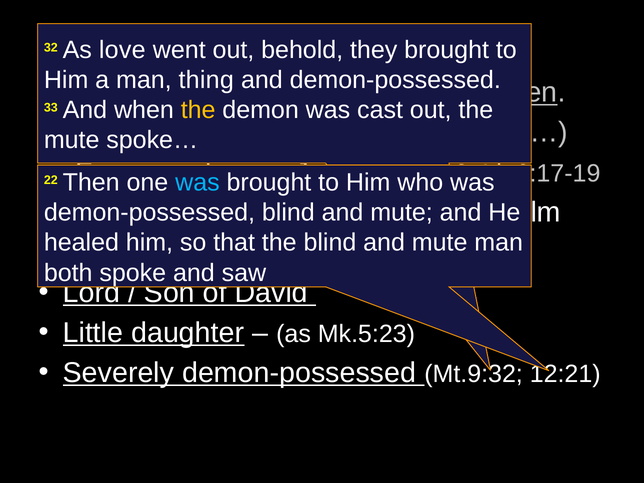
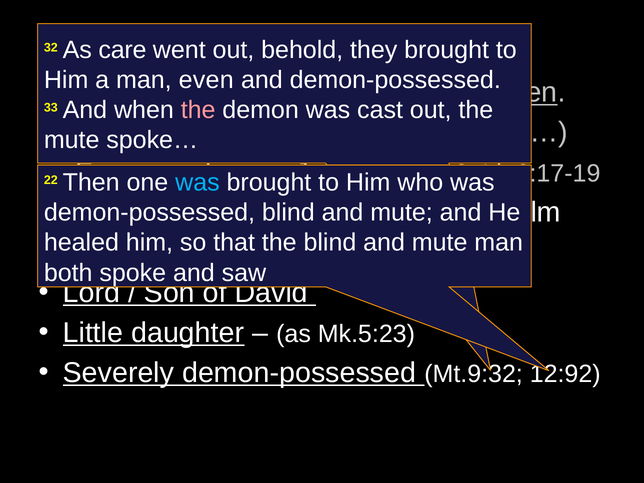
love: love -> care (122, 50)
thing: thing -> even (206, 80)
the colour: yellow -> pink (198, 110)
12:21: 12:21 -> 12:92 (565, 374)
